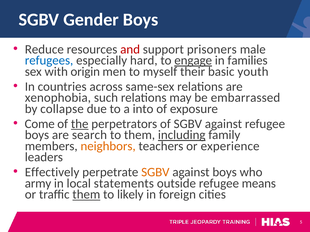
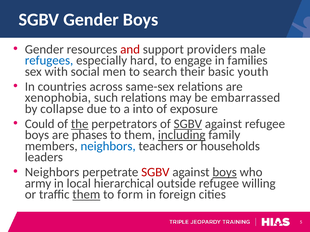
Reduce: Reduce -> Gender (44, 49)
prisoners: prisoners -> providers (212, 49)
engage underline: present -> none (193, 61)
origin: origin -> social (85, 72)
myself: myself -> search (160, 72)
Come: Come -> Could (40, 124)
SGBV underline: none -> present (188, 124)
search: search -> phases (90, 135)
neighbors colour: orange -> blue (108, 146)
experience: experience -> households (230, 146)
Effectively: Effectively -> Neighbors (52, 173)
SGBV colour: orange -> red (155, 173)
boys underline: none -> present (225, 173)
statements: statements -> hierarchical (124, 184)
means: means -> willing (259, 184)
likely: likely -> form (130, 195)
